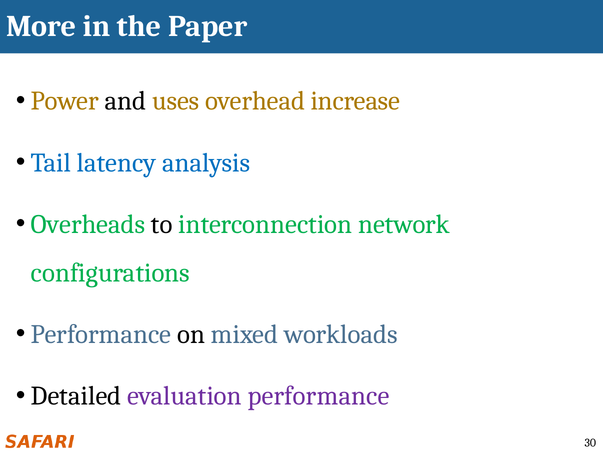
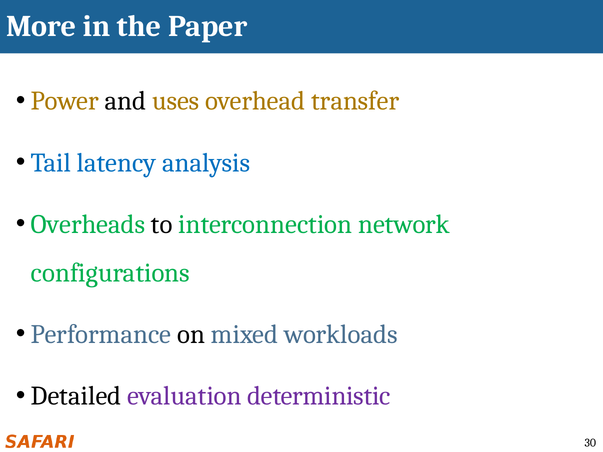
increase: increase -> transfer (355, 101)
evaluation performance: performance -> deterministic (319, 396)
